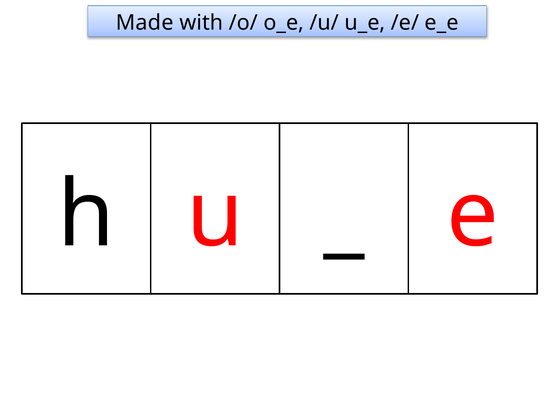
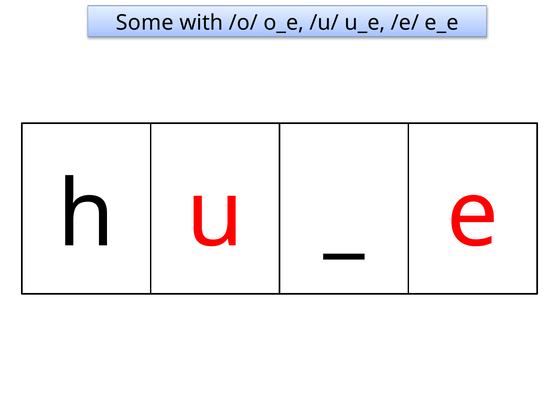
Made: Made -> Some (145, 23)
